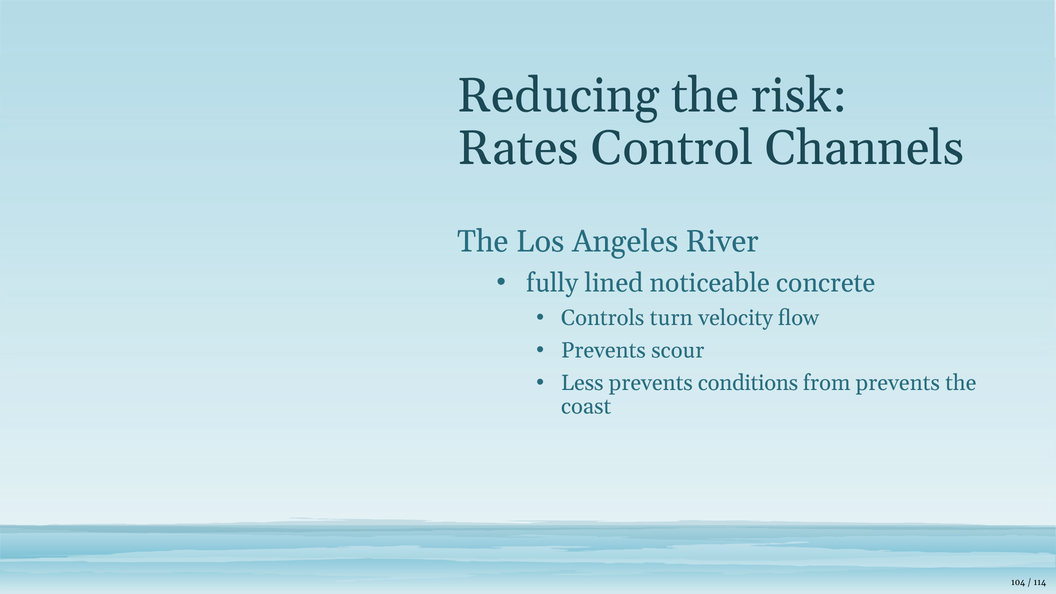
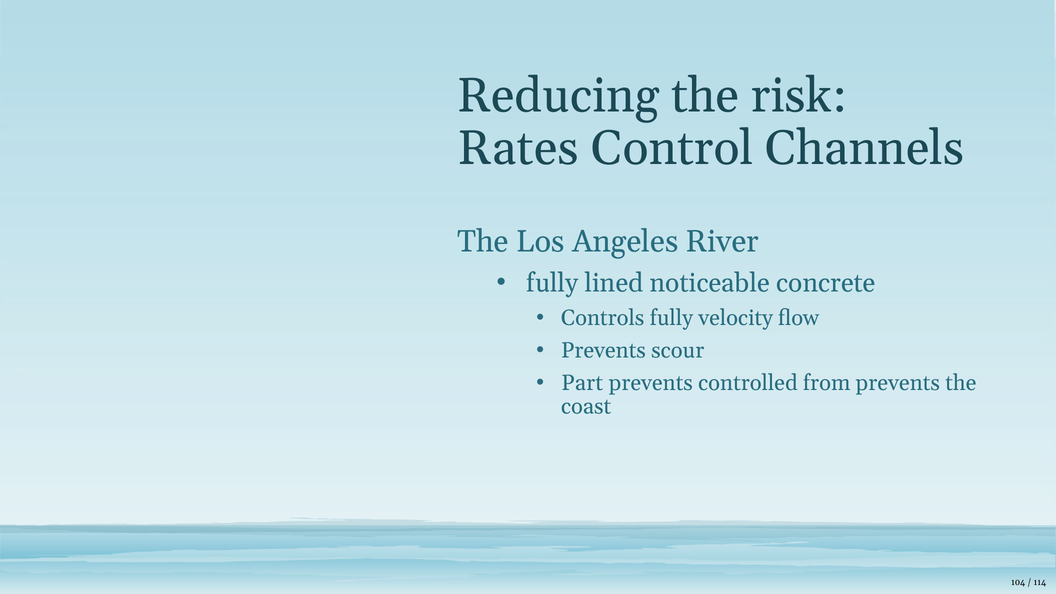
Controls turn: turn -> fully (671, 318)
Less: Less -> Part (582, 383)
conditions: conditions -> controlled (748, 383)
